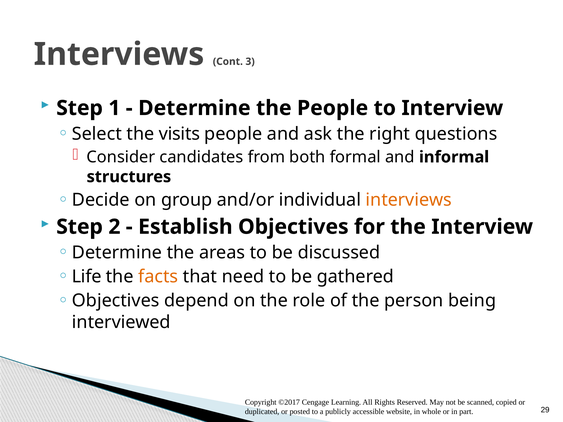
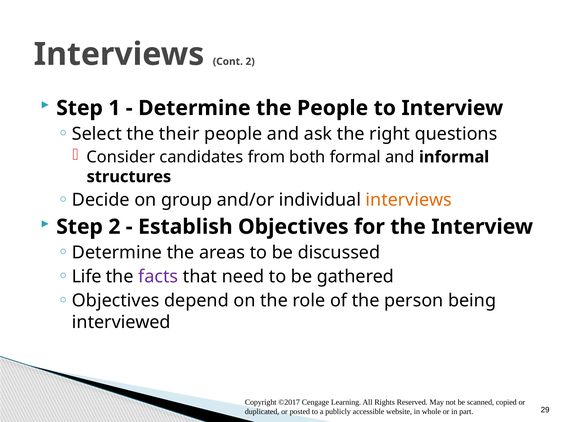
Cont 3: 3 -> 2 (250, 62)
visits: visits -> their (179, 134)
facts colour: orange -> purple (158, 277)
